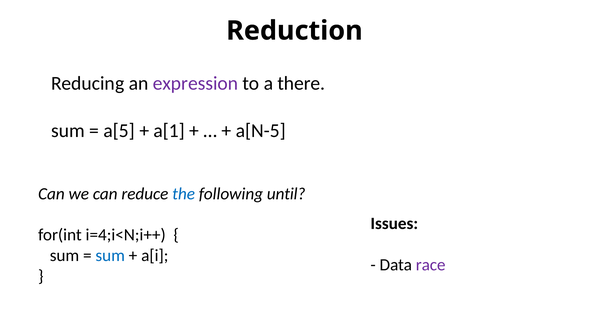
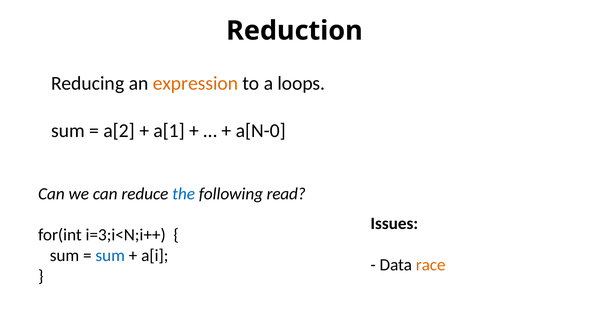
expression colour: purple -> orange (195, 84)
there: there -> loops (301, 84)
a[5: a[5 -> a[2 (119, 131)
a[N-5: a[N-5 -> a[N-0 (261, 131)
until: until -> read (286, 194)
i=4;i<N;i++: i=4;i<N;i++ -> i=3;i<N;i++ (126, 235)
race colour: purple -> orange (431, 265)
